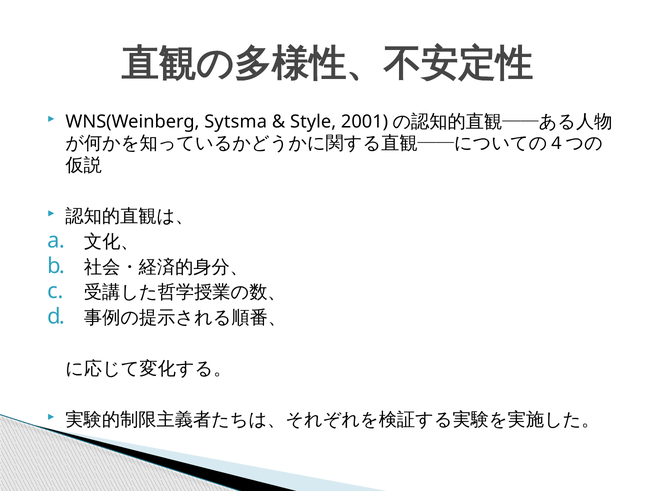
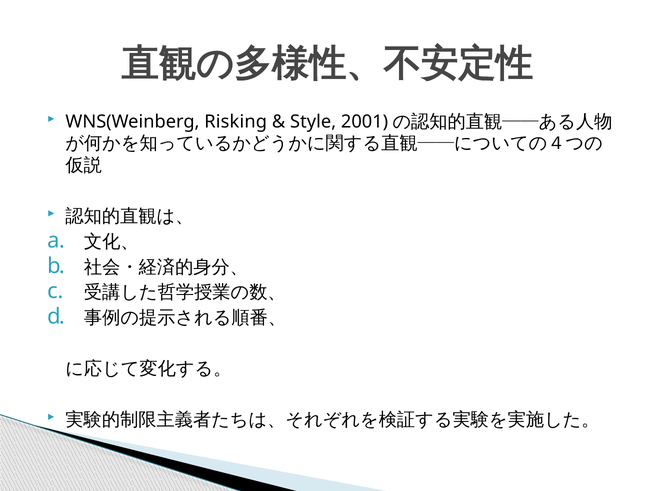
Sytsma: Sytsma -> Risking (236, 122)
